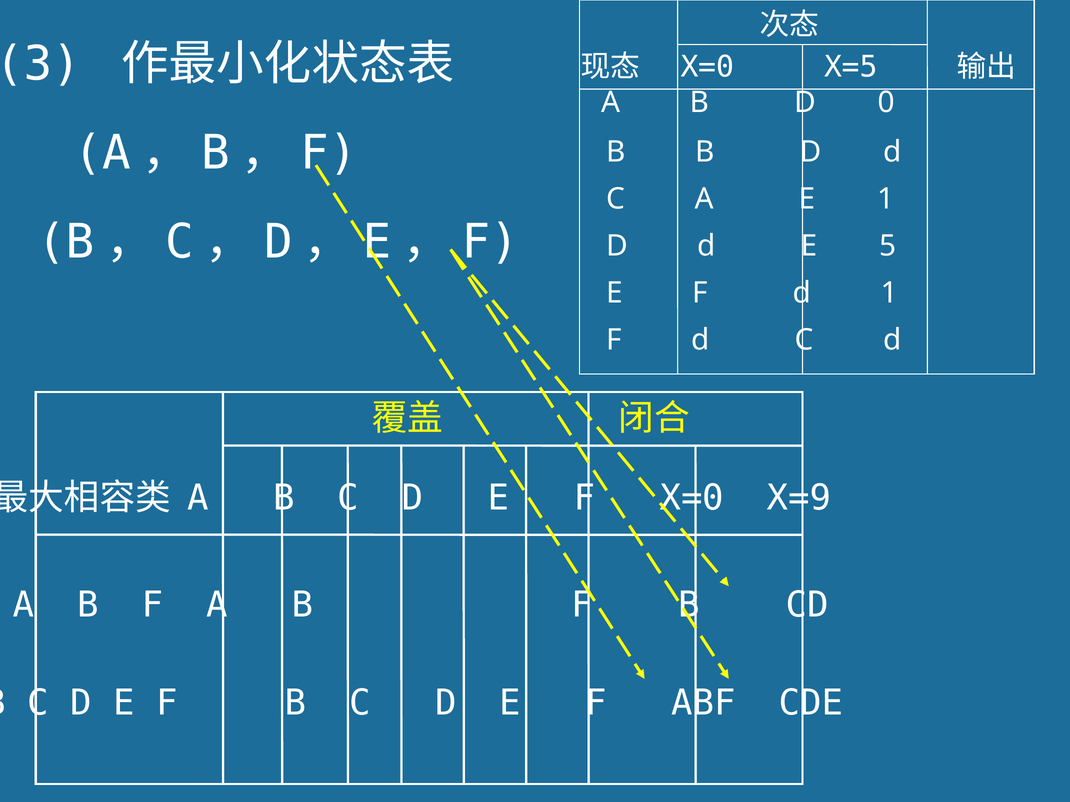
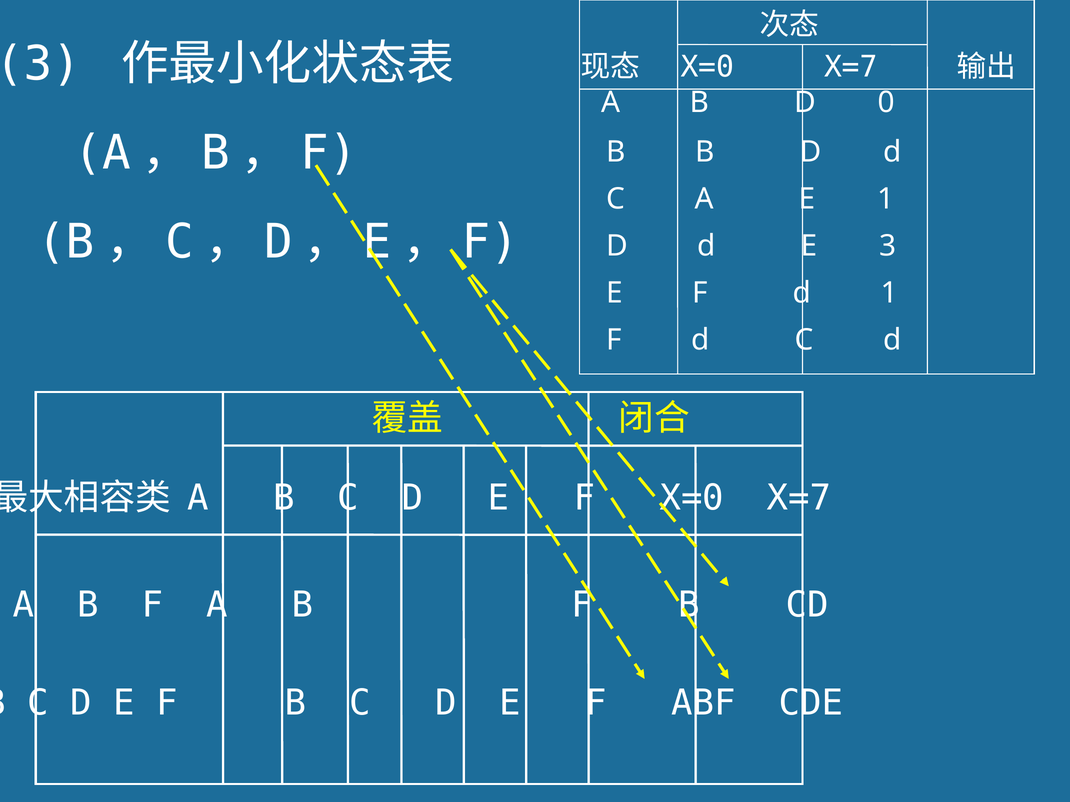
X=5: X=5 -> X=7 (851, 67)
E 5: 5 -> 3 (888, 246)
F X=0 X=9: X=9 -> X=7 (799, 498)
